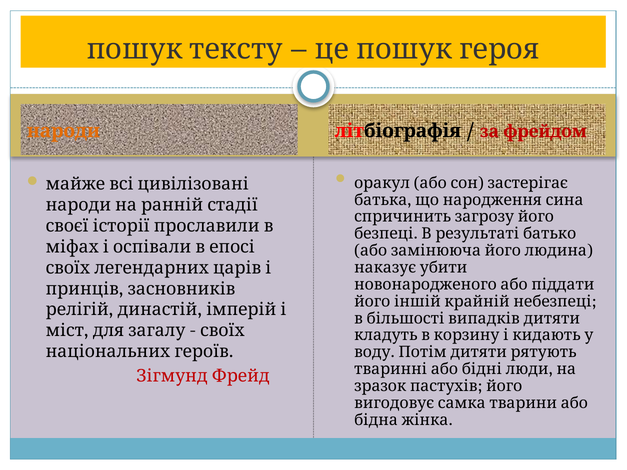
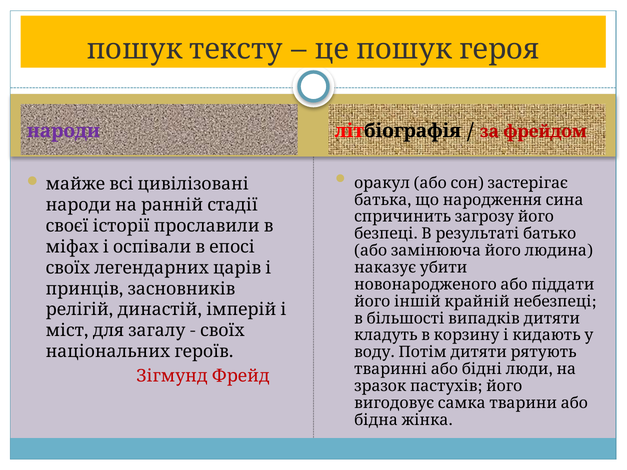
народи colour: orange -> purple (63, 131)
